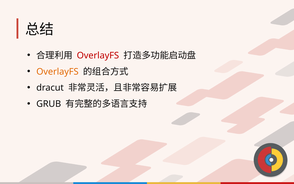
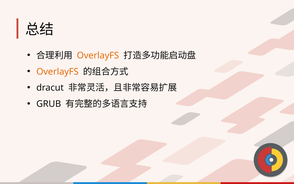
OverlayFS colour: red -> orange (98, 55)
